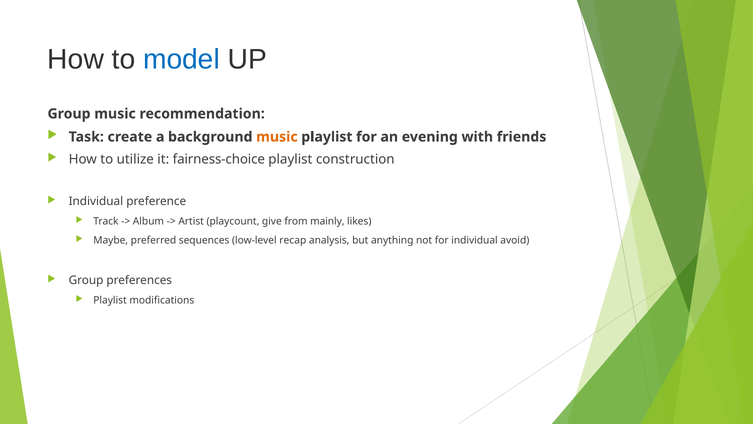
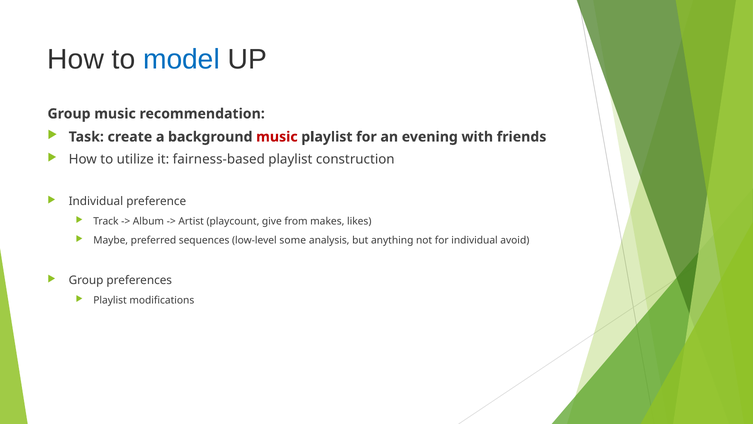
music colour: orange -> red (277, 137)
fairness-choice: fairness-choice -> fairness-based (219, 159)
mainly: mainly -> makes (327, 221)
recap: recap -> some (293, 240)
